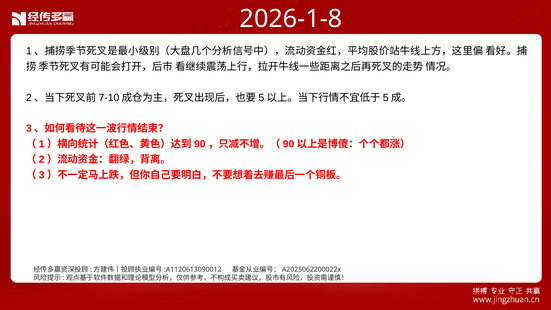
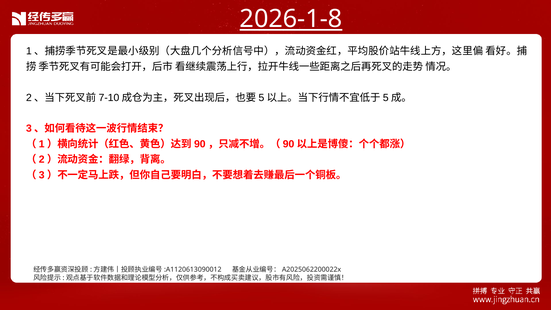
2026-1-8 underline: none -> present (291, 19)
